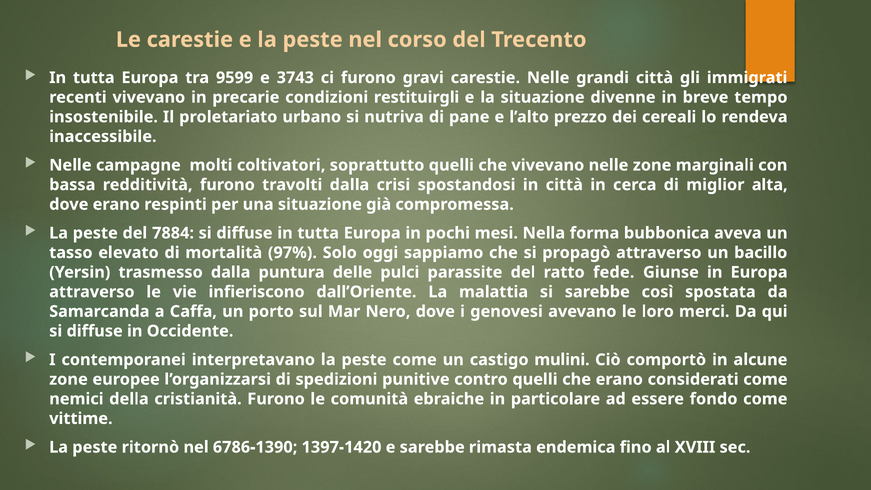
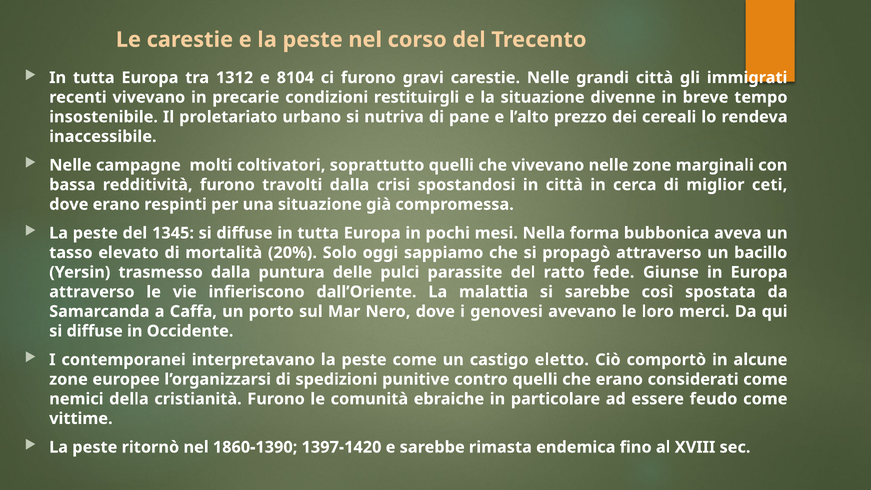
9599: 9599 -> 1312 (235, 78)
3743: 3743 -> 8104 (295, 78)
alta: alta -> ceti (770, 185)
7884: 7884 -> 1345 (173, 233)
97%: 97% -> 20% (292, 253)
mulini: mulini -> eletto (562, 360)
fondo: fondo -> feudo (714, 399)
6786-1390: 6786-1390 -> 1860-1390 (255, 447)
